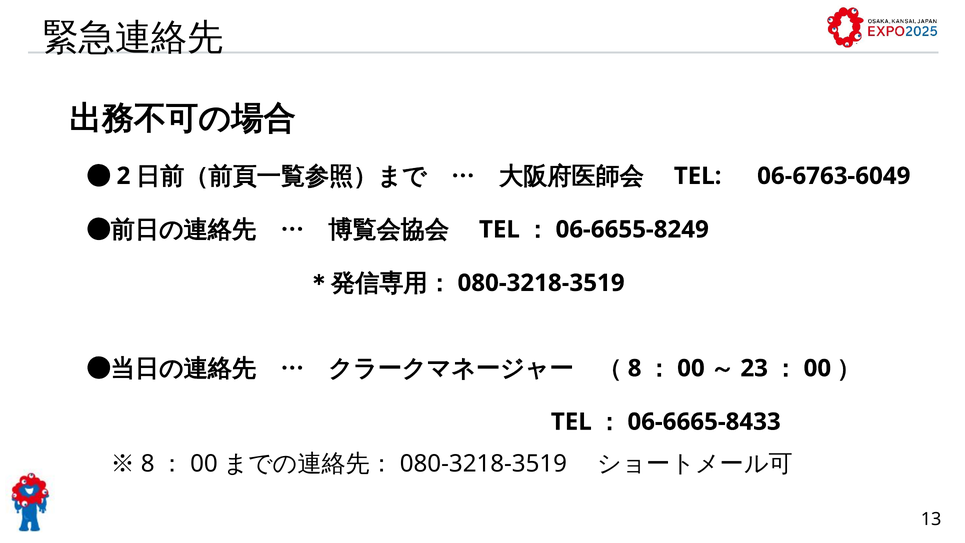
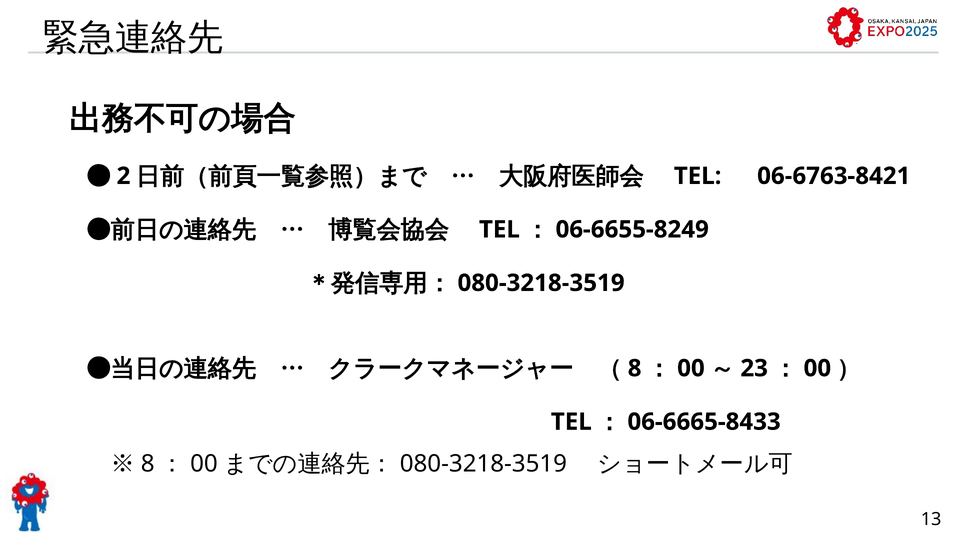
06-6763-6049: 06-6763-6049 -> 06-6763-8421 (834, 176)
